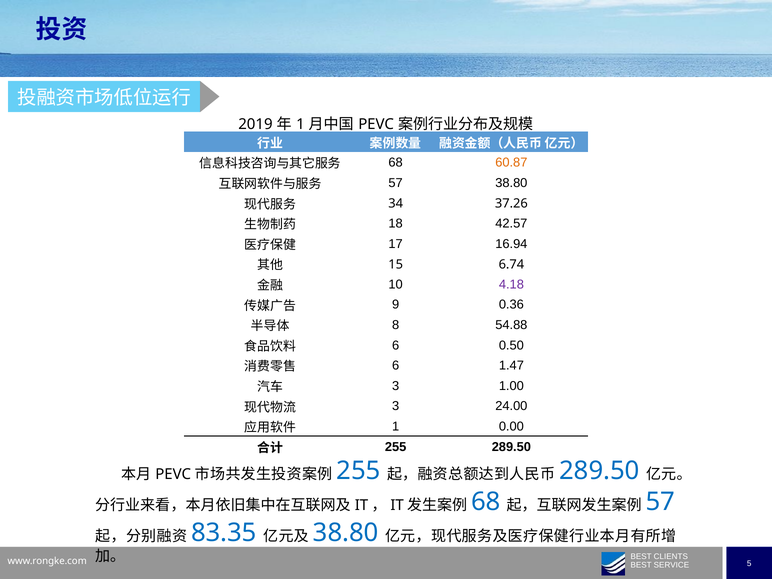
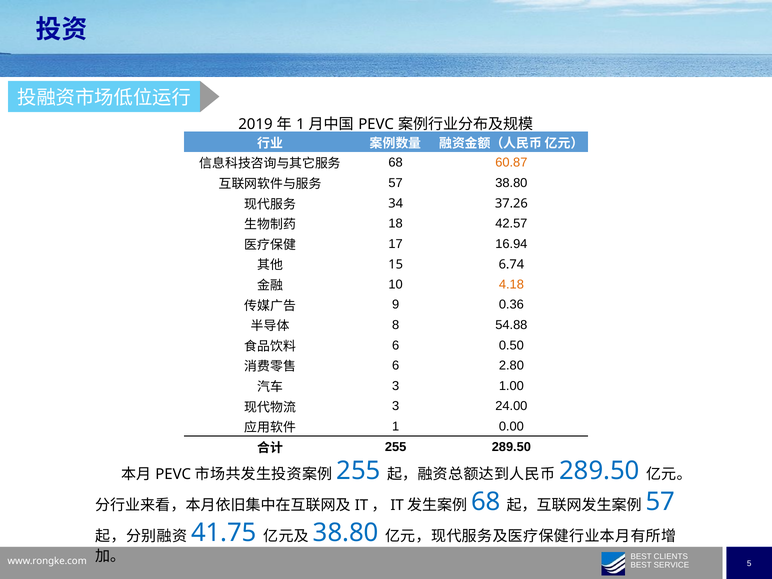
4.18 colour: purple -> orange (511, 284)
1.47: 1.47 -> 2.80 (511, 366)
83.35: 83.35 -> 41.75 (224, 533)
